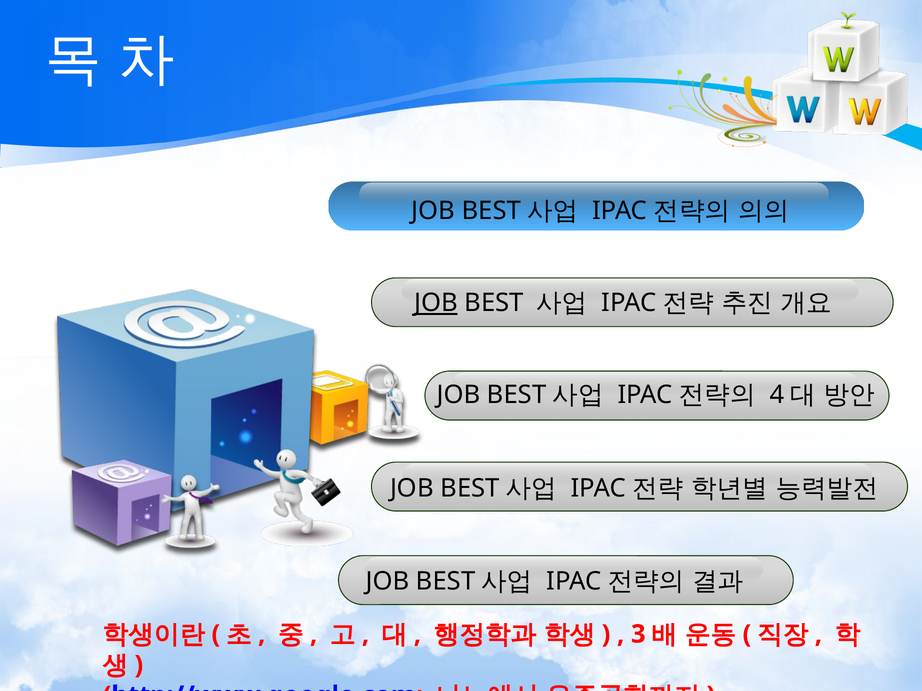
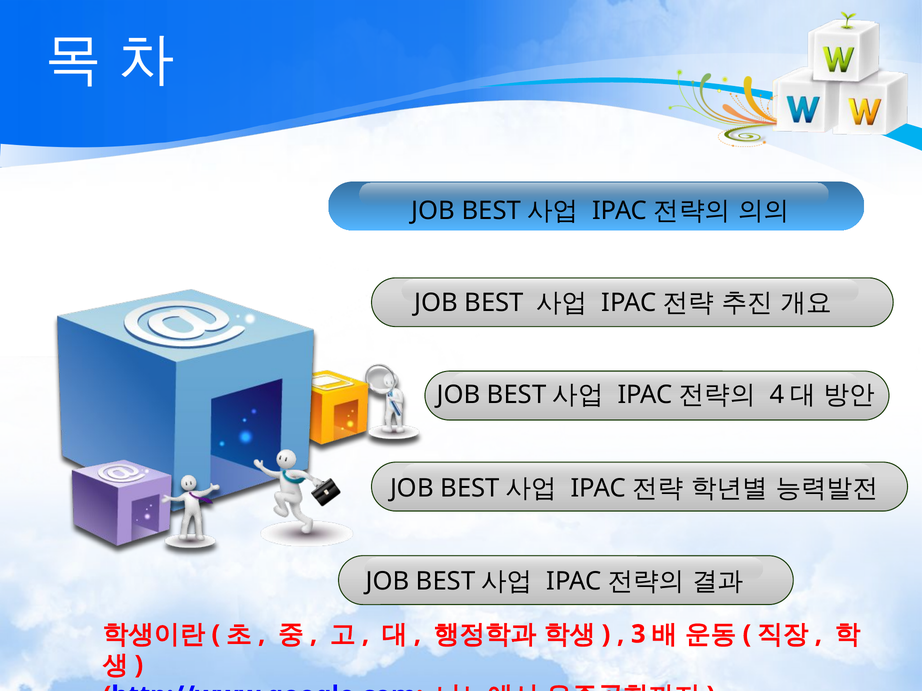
JOB underline: present -> none (436, 303)
